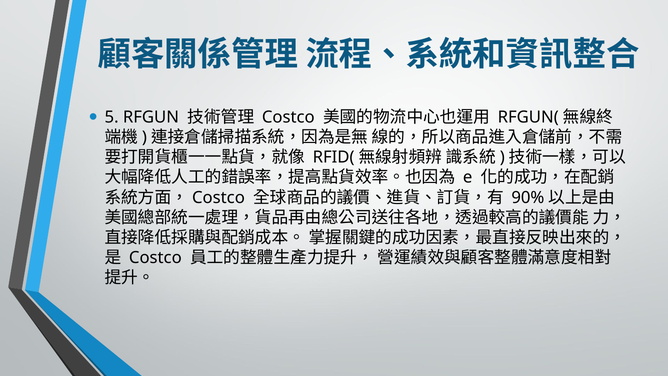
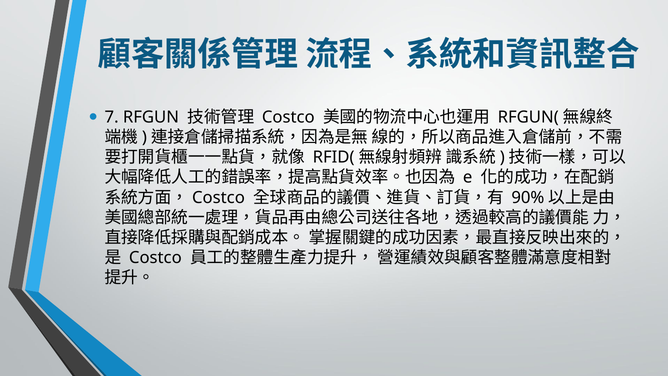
5: 5 -> 7 (112, 117)
